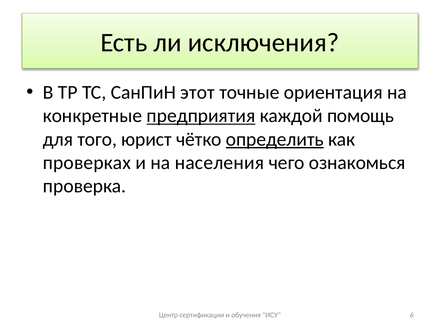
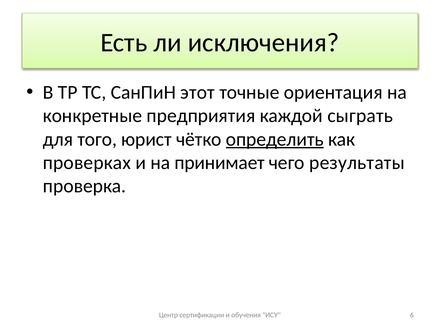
предприятия underline: present -> none (201, 116)
помощь: помощь -> сыграть (360, 116)
населения: населения -> принимает (220, 163)
ознакомься: ознакомься -> результаты (357, 163)
